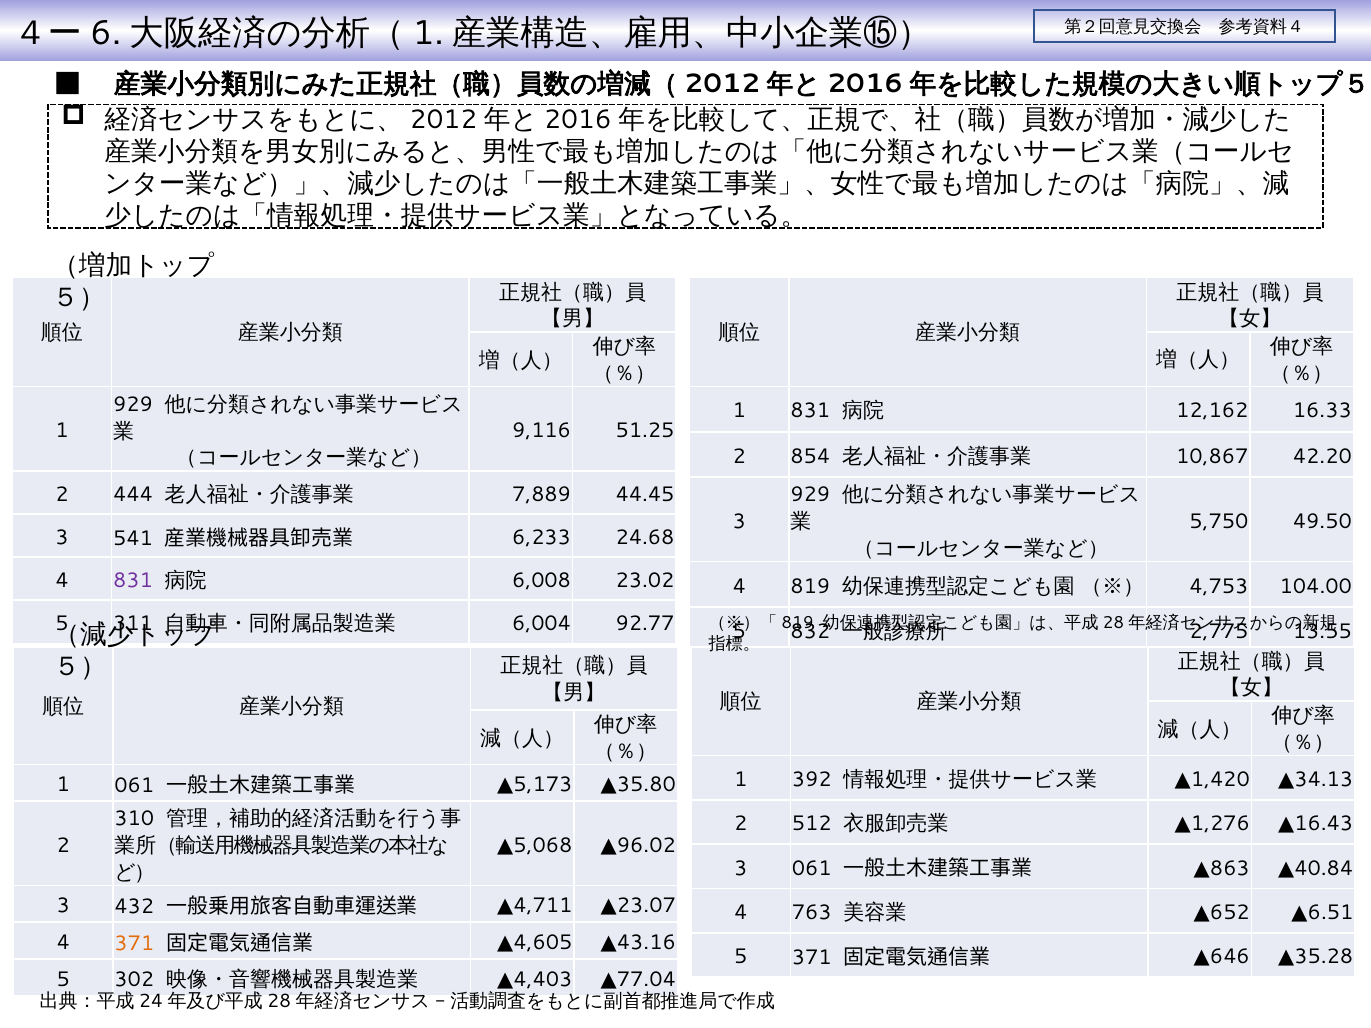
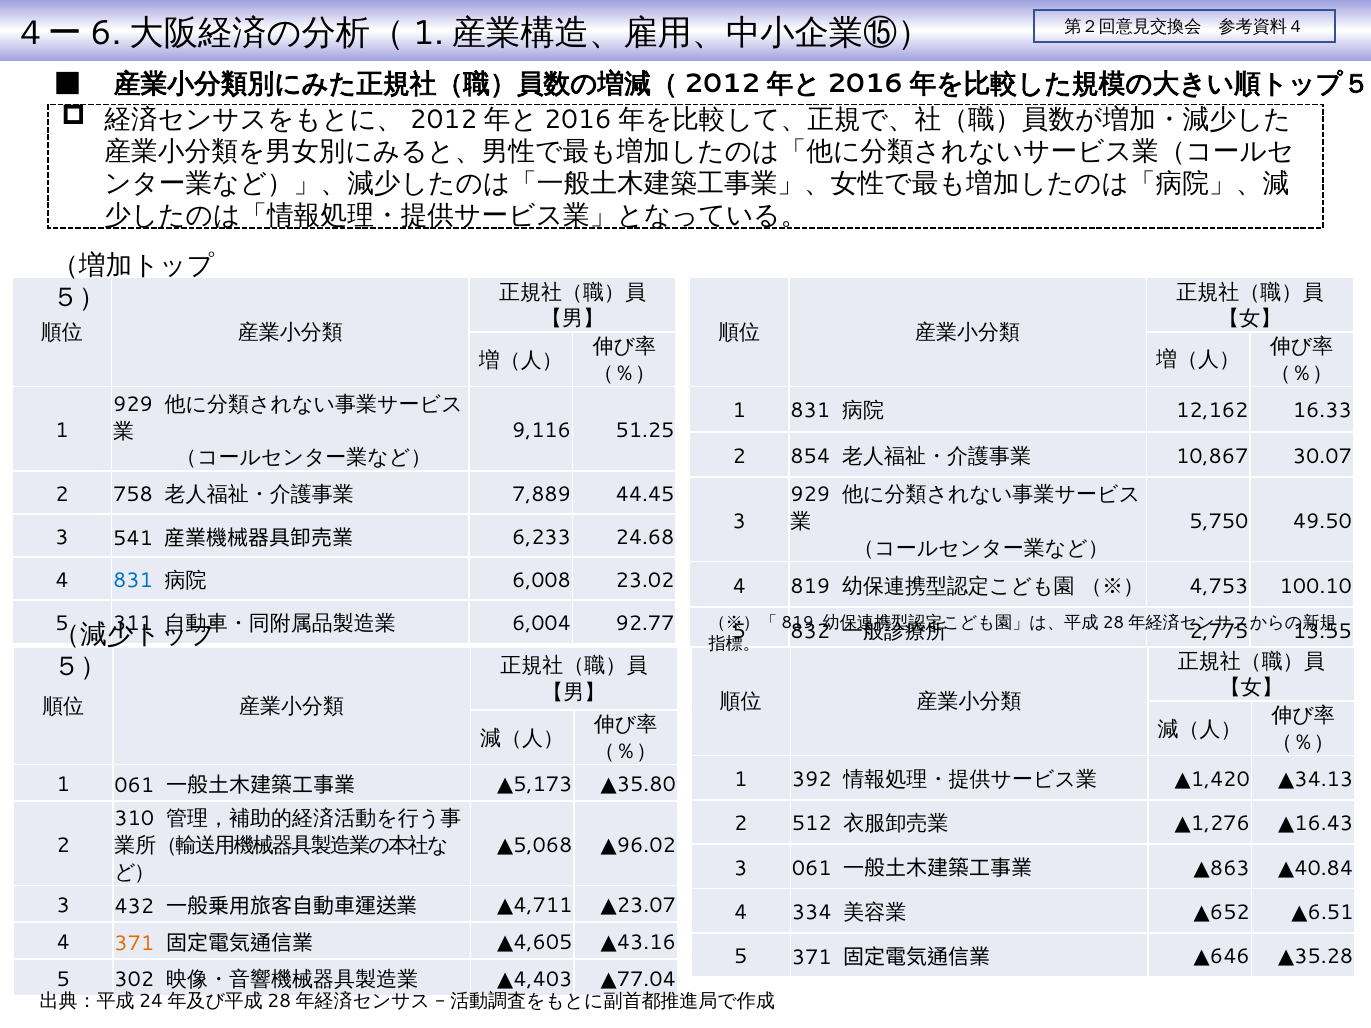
42.20: 42.20 -> 30.07 (1322, 456)
444: 444 -> 758 (133, 495)
831 colour: purple -> blue (133, 581)
104.00: 104.00 -> 100.10 (1316, 586)
763: 763 -> 334 (812, 913)
